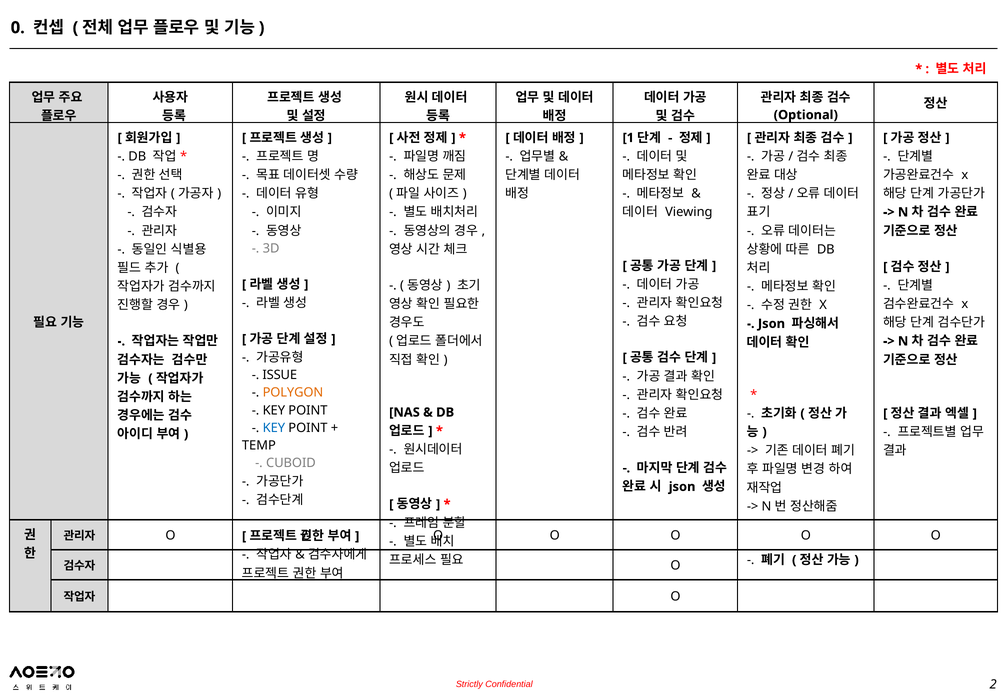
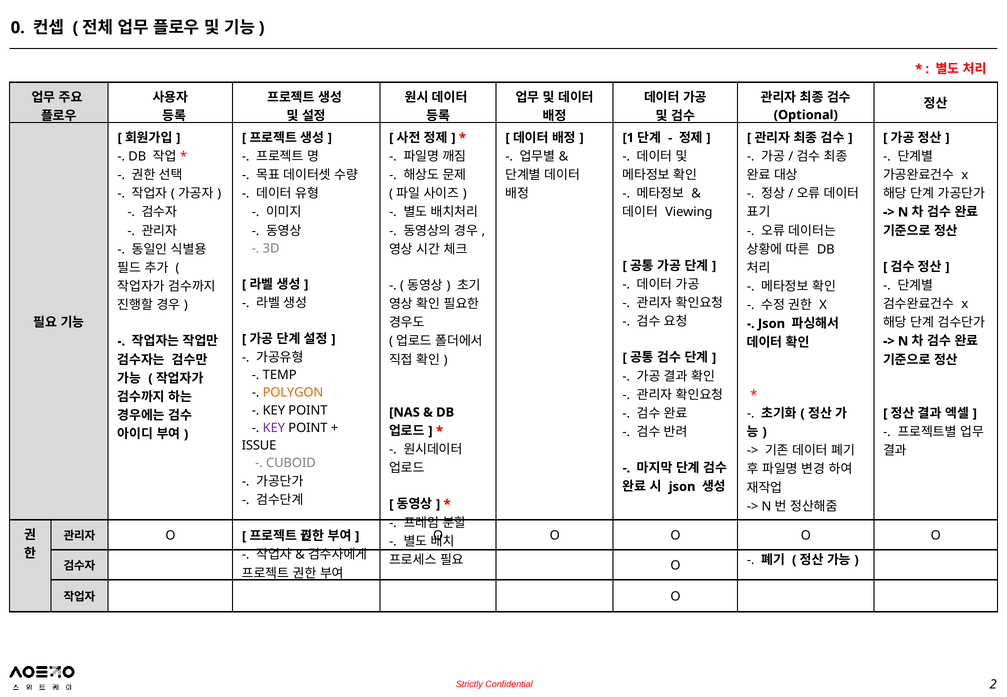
ISSUE: ISSUE -> TEMP (280, 375)
KEY colour: blue -> purple (274, 428)
TEMP: TEMP -> ISSUE (259, 445)
